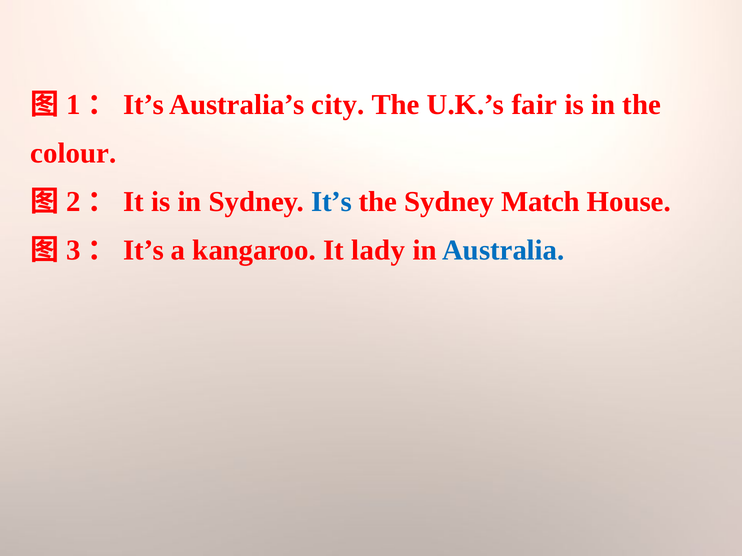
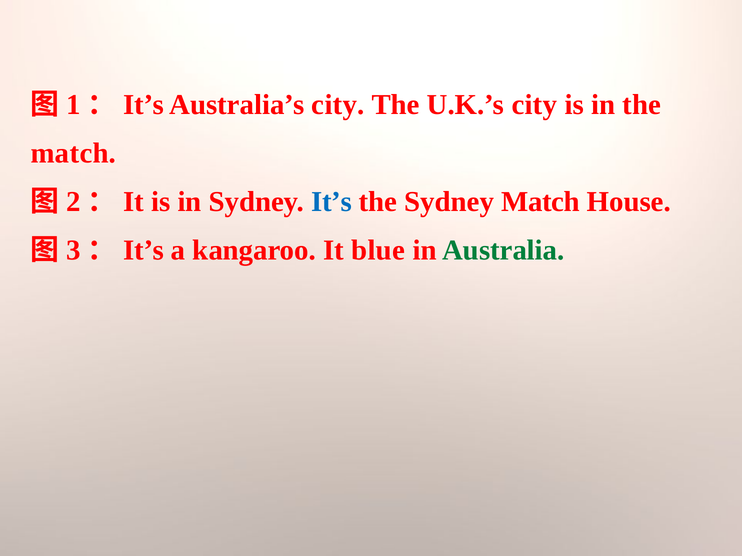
U.K.’s fair: fair -> city (534, 105)
colour: colour -> match (73, 153)
lady: lady -> blue (378, 250)
Australia colour: blue -> green (503, 250)
